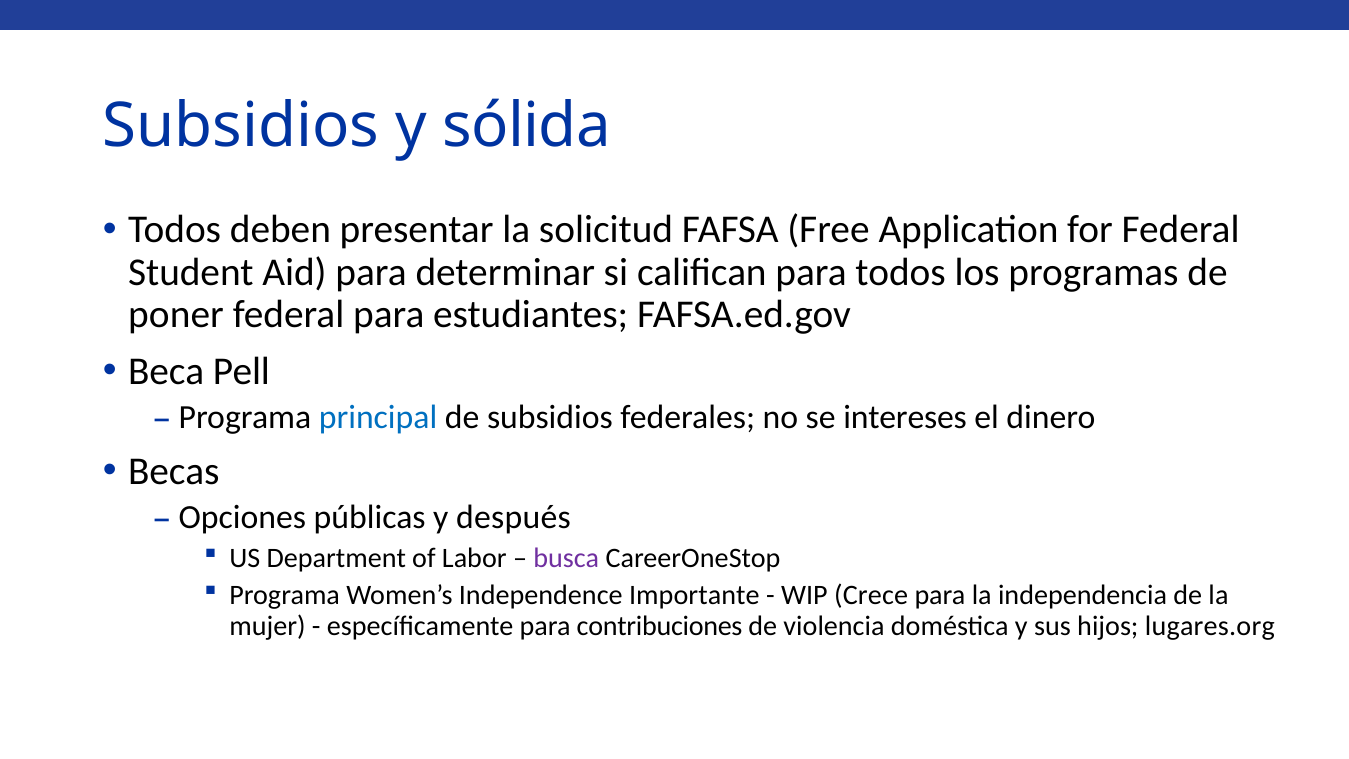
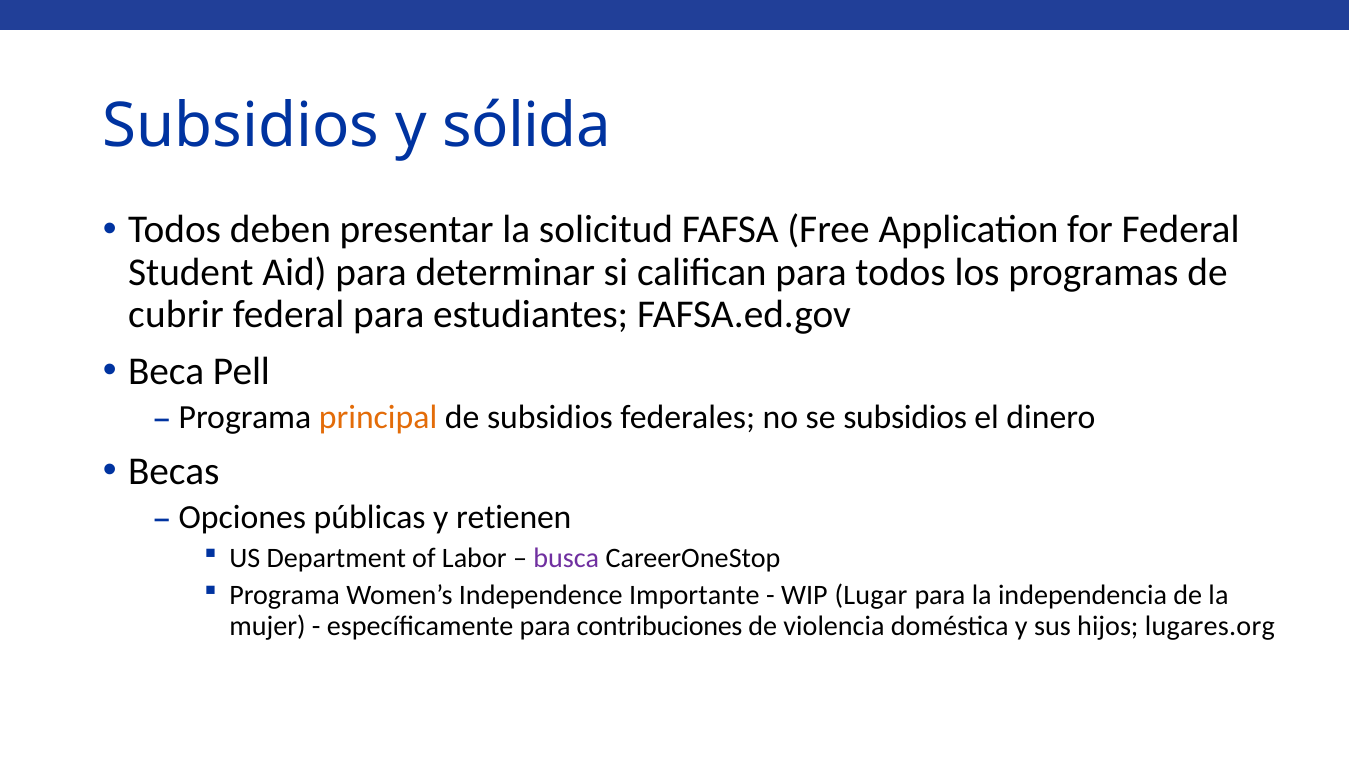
poner: poner -> cubrir (176, 315)
principal colour: blue -> orange (378, 418)
se intereses: intereses -> subsidios (905, 418)
después: después -> retienen (514, 518)
Crece: Crece -> Lugar (871, 595)
